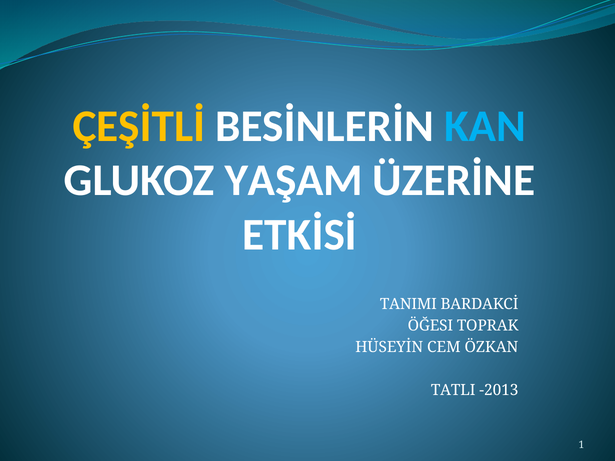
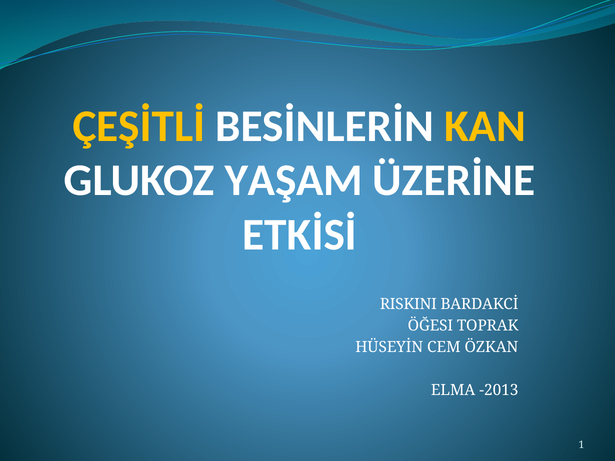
KAN colour: light blue -> yellow (485, 126)
TANIMI: TANIMI -> RISKINI (408, 304)
TATLI: TATLI -> ELMA (453, 391)
